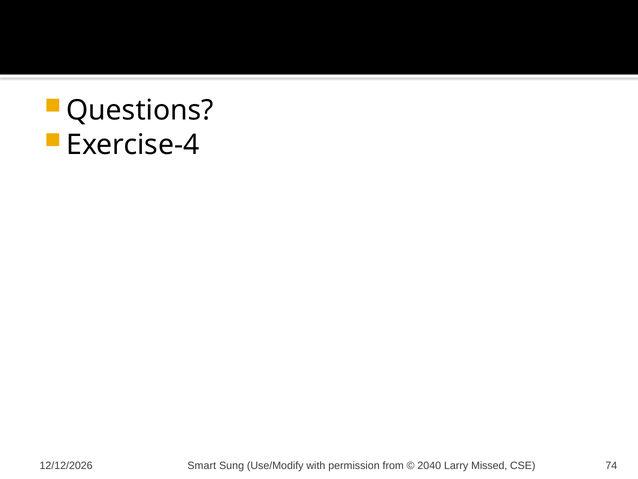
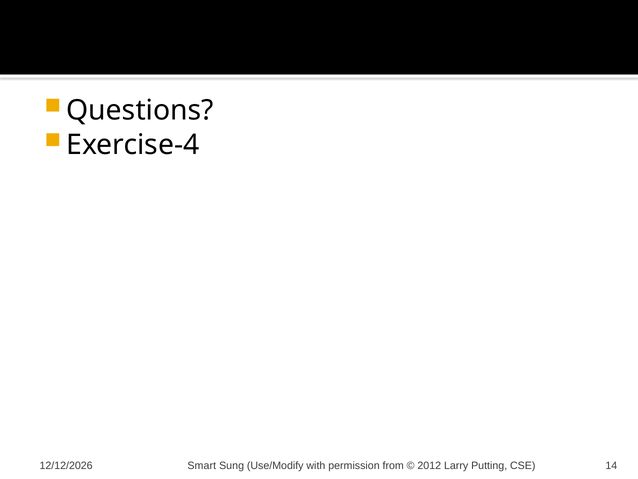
2040: 2040 -> 2012 (429, 465)
Missed: Missed -> Putting (489, 465)
74: 74 -> 14 (611, 465)
